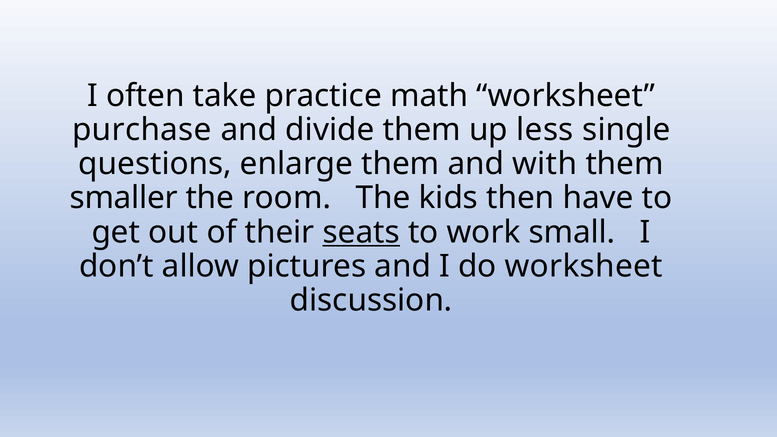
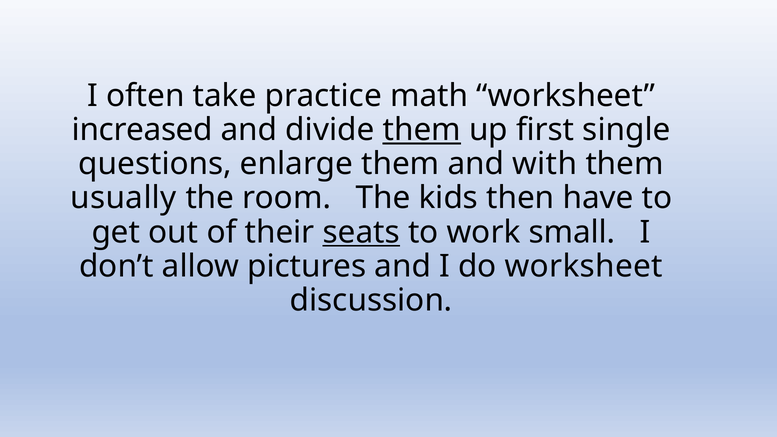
purchase: purchase -> increased (142, 130)
them underline: none -> present (422, 130)
less: less -> first (545, 130)
smaller: smaller -> usually (123, 198)
